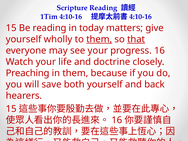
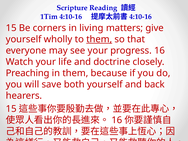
Be reading: reading -> corners (49, 28)
today: today -> living (91, 28)
that underline: present -> none (136, 39)
